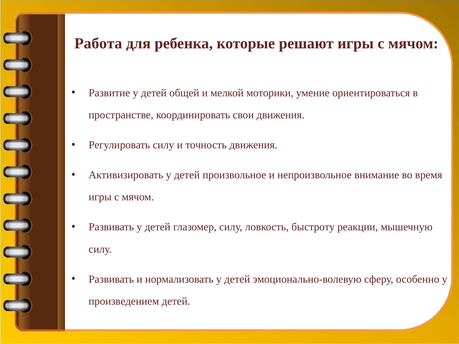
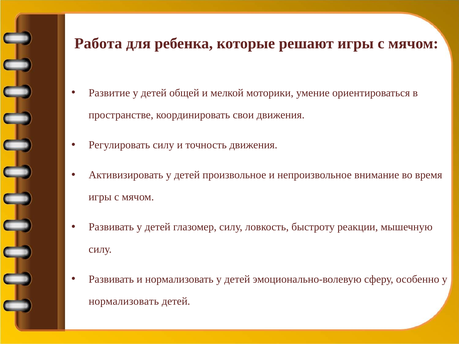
произведением: произведением -> нормализовать (124, 301)
